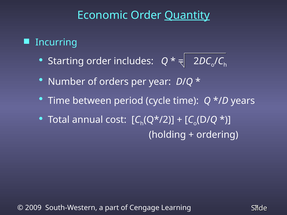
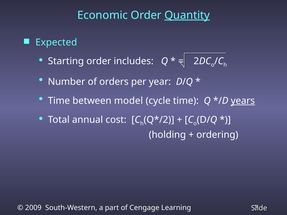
Incurring: Incurring -> Expected (56, 42)
period: period -> model (129, 101)
years underline: none -> present (243, 101)
